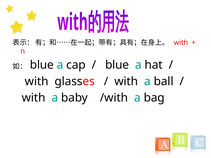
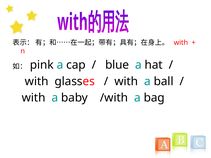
blue: blue -> pink (42, 65)
